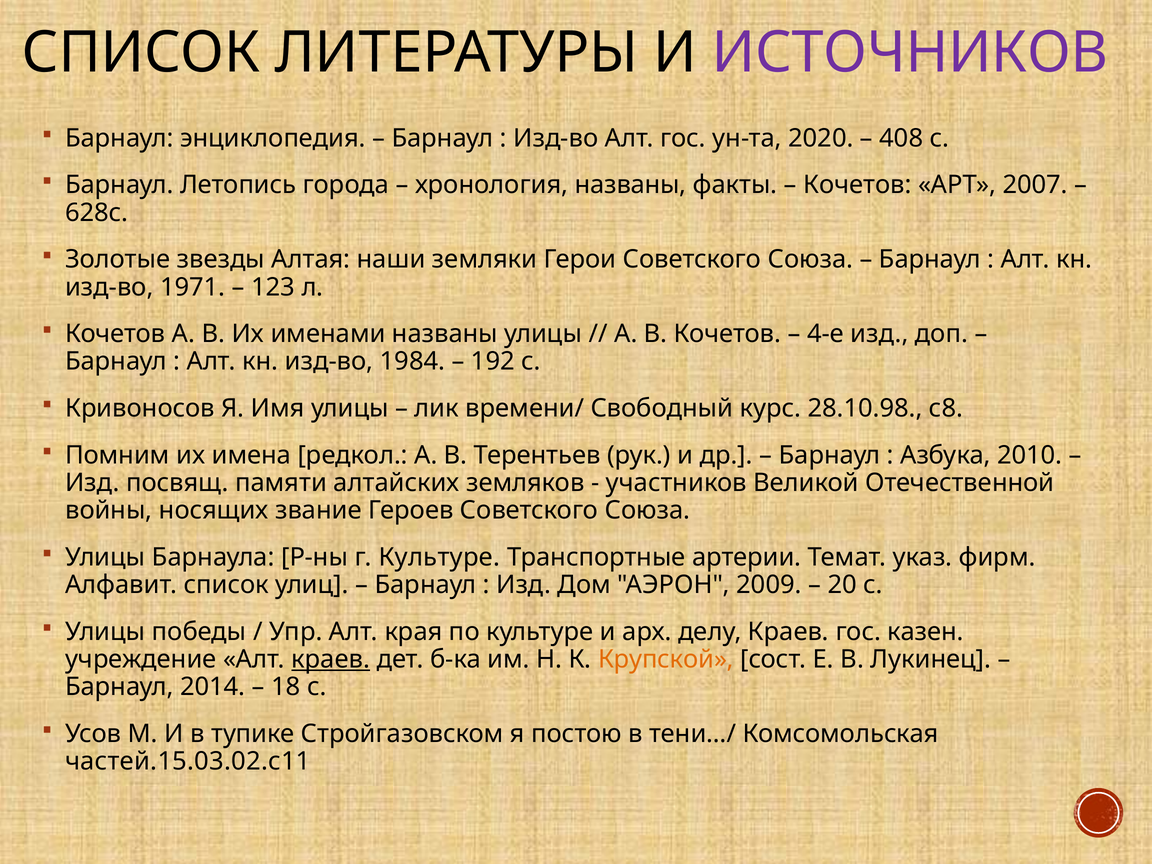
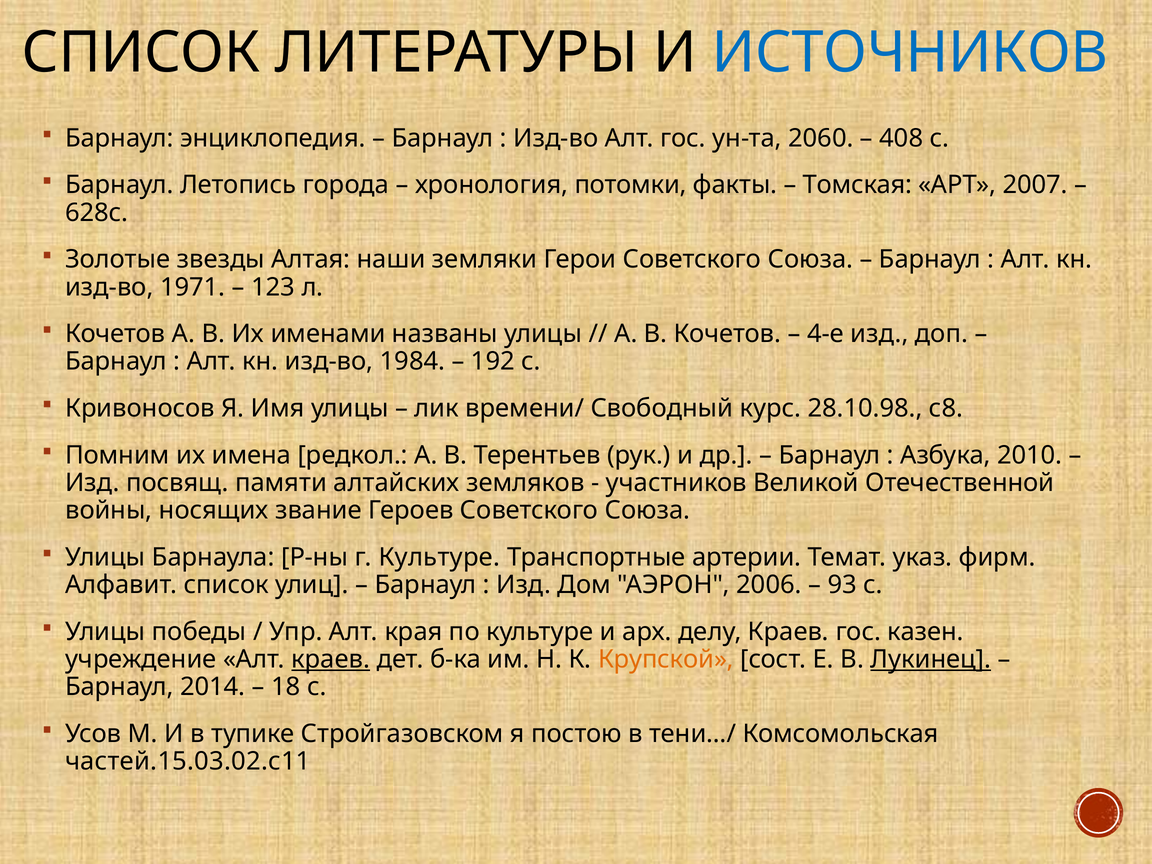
ИСТОЧНИКОВ colour: purple -> blue (910, 53)
2020: 2020 -> 2060 (821, 138)
хронология названы: названы -> потомки (631, 185)
Кочетов: Кочетов -> Томская (858, 185)
2009: 2009 -> 2006 (769, 585)
20: 20 -> 93 (842, 585)
Лукинец underline: none -> present (931, 659)
